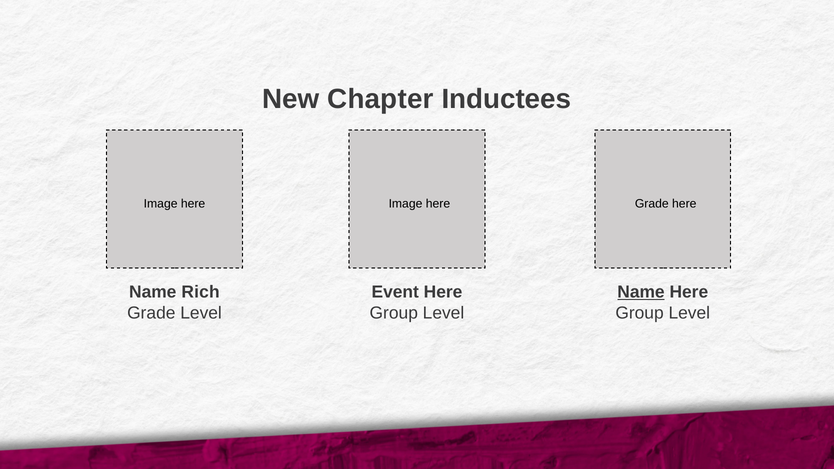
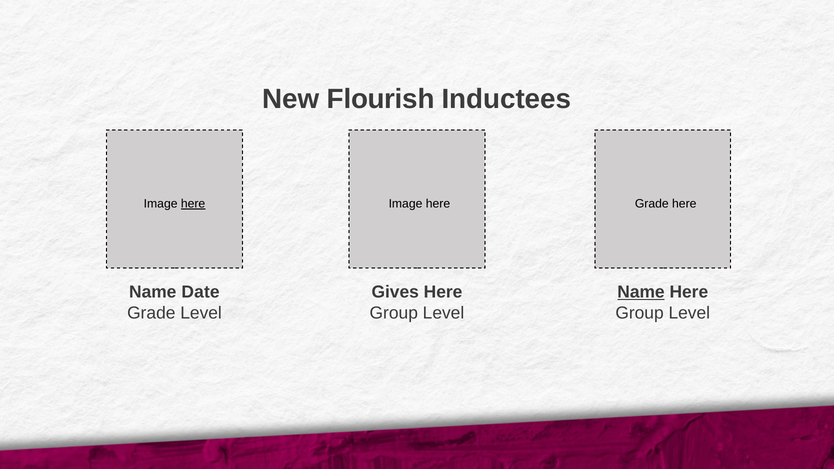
Chapter: Chapter -> Flourish (381, 99)
here underline: none -> present (193, 204)
Rich: Rich -> Date (201, 292)
Event: Event -> Gives (395, 292)
